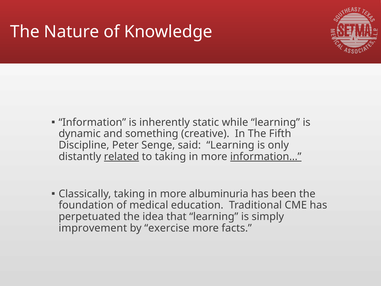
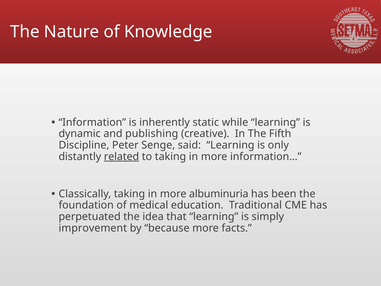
something: something -> publishing (152, 134)
information… underline: present -> none (266, 156)
exercise: exercise -> because (167, 228)
